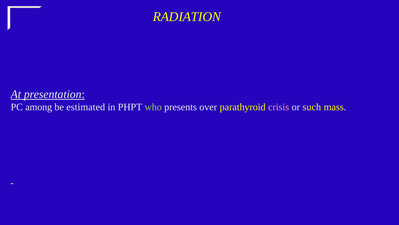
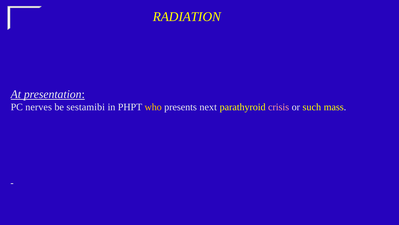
among: among -> nerves (39, 107)
estimated: estimated -> sestamibi (86, 107)
who colour: light green -> yellow (153, 107)
over: over -> next (208, 107)
